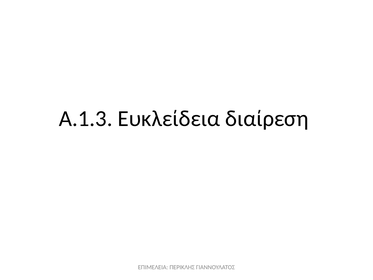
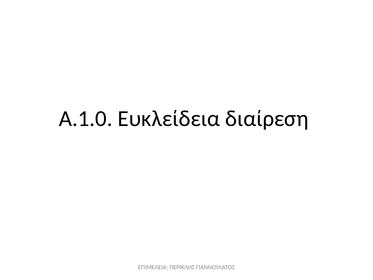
Α.1.3: Α.1.3 -> Α.1.0 (86, 118)
